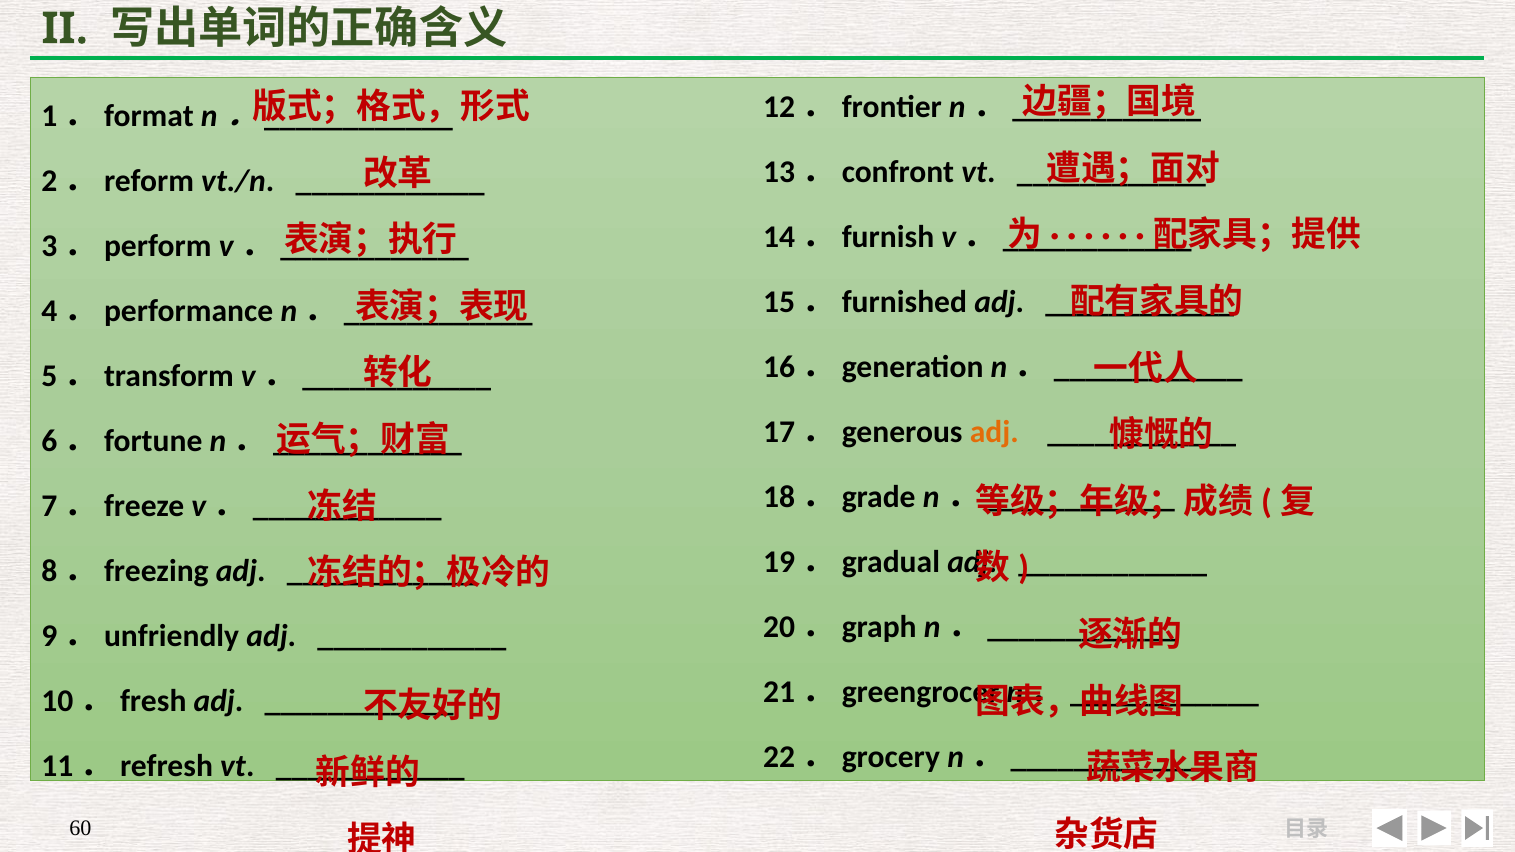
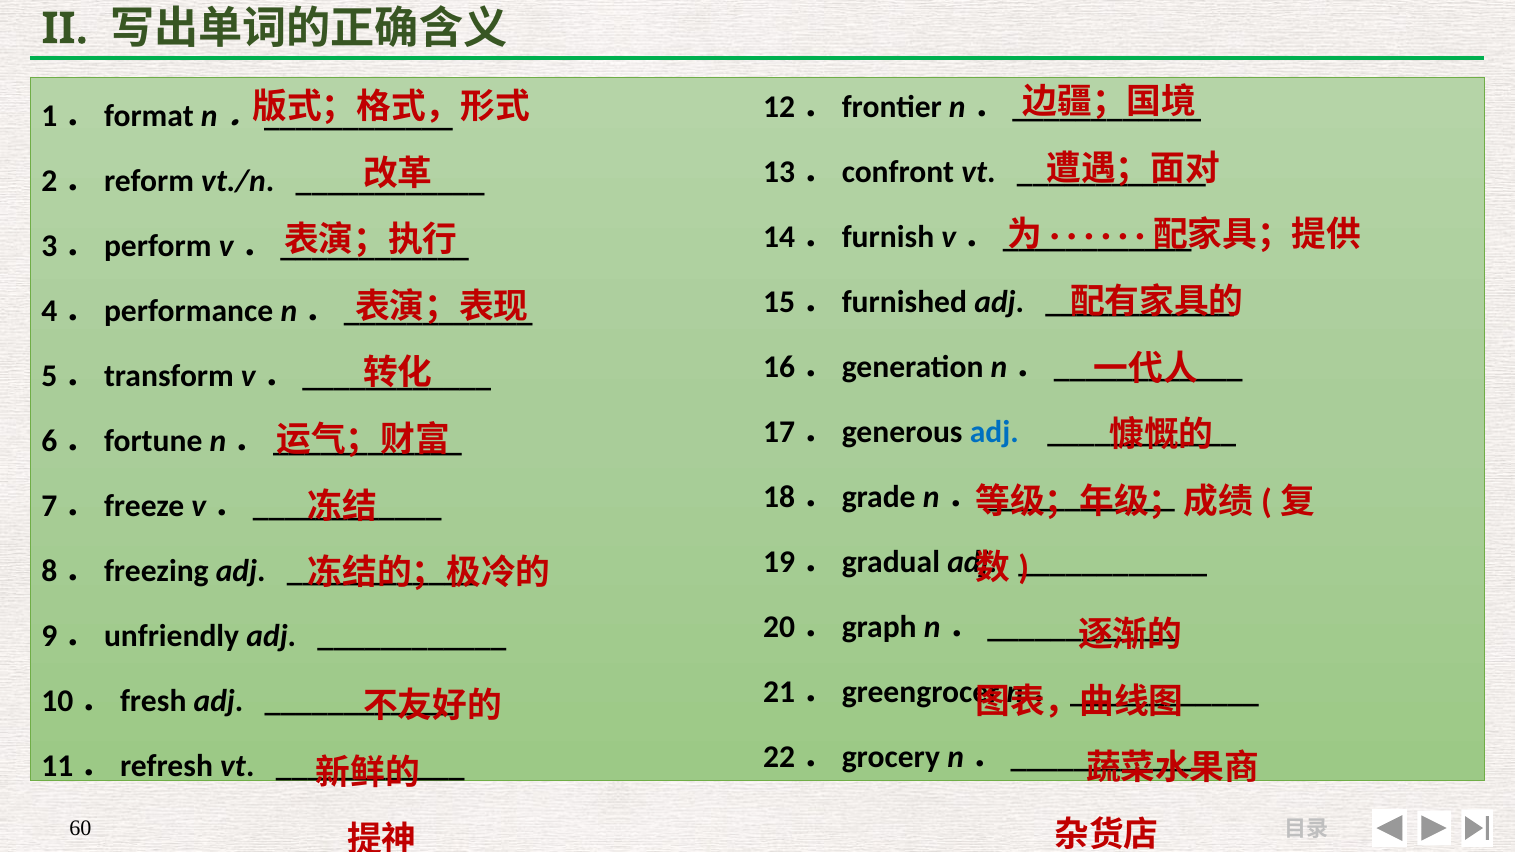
adj colour: orange -> blue (994, 432)
